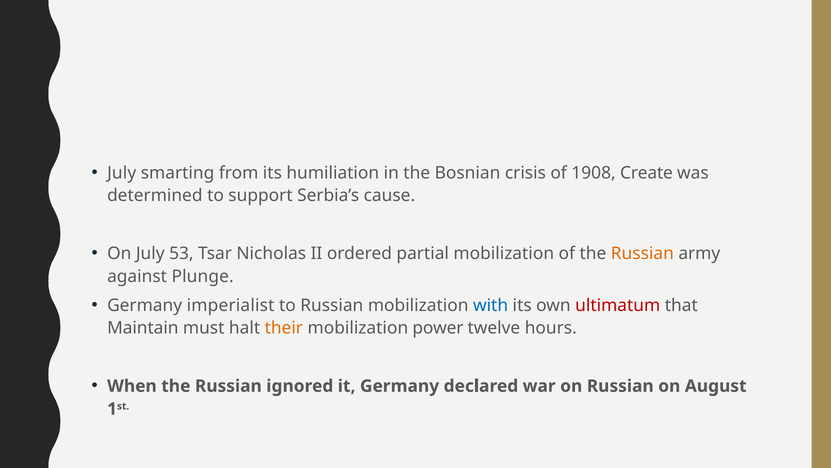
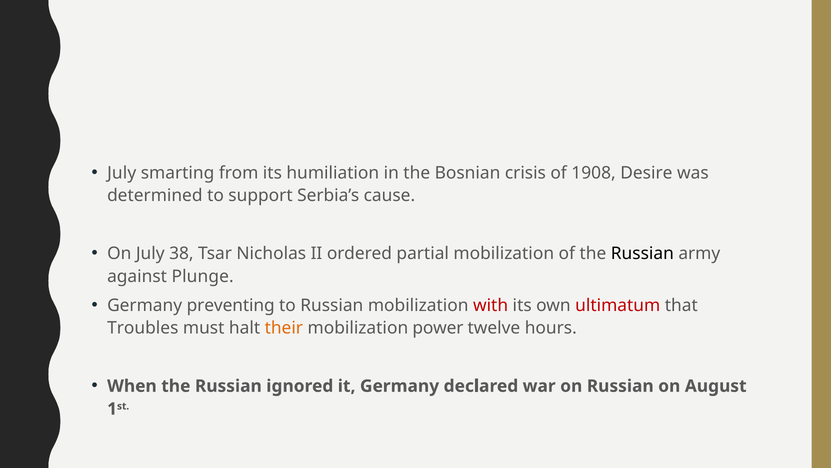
Create: Create -> Desire (646, 173)
53: 53 -> 38 (181, 253)
Russian colour: orange -> black (642, 253)
imperialist: imperialist -> preventing (231, 305)
with colour: blue -> red (491, 305)
Maintain: Maintain -> Troubles (143, 328)
